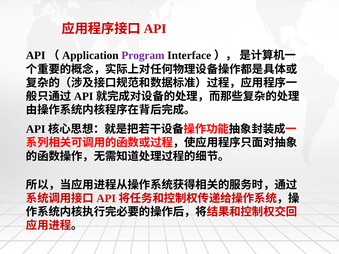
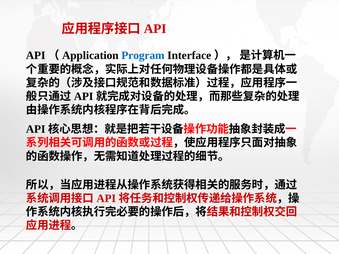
Program colour: purple -> blue (143, 56)
